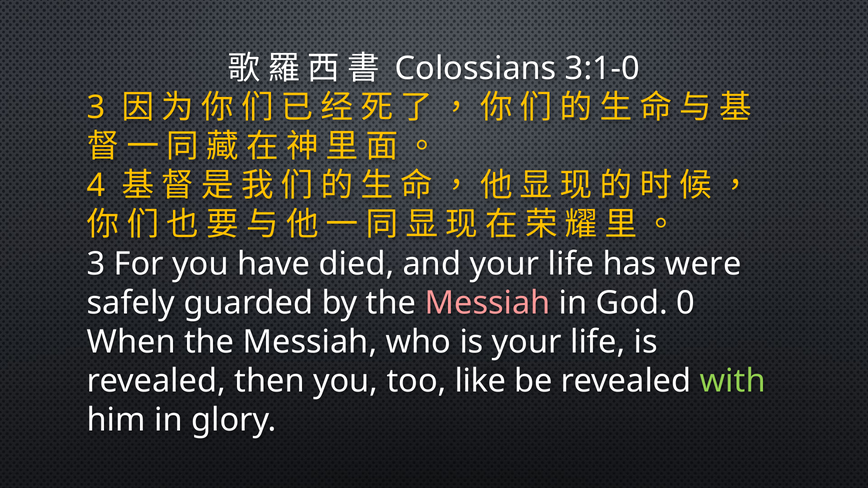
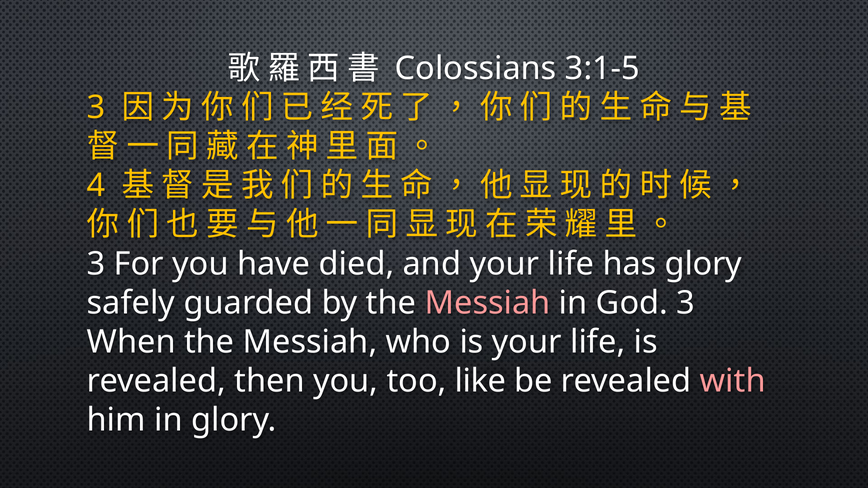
3:1-0: 3:1-0 -> 3:1-5 (602, 69)
has were: were -> glory (704, 264)
God 0: 0 -> 3 (686, 303)
with colour: light green -> pink (733, 381)
